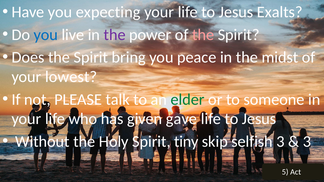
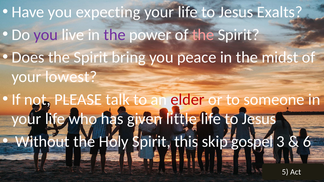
you colour: blue -> purple (46, 35)
elder colour: green -> red (188, 100)
gave: gave -> little (181, 119)
tiny: tiny -> this (186, 142)
selfish: selfish -> gospel (252, 142)
3: 3 -> 6 (307, 142)
